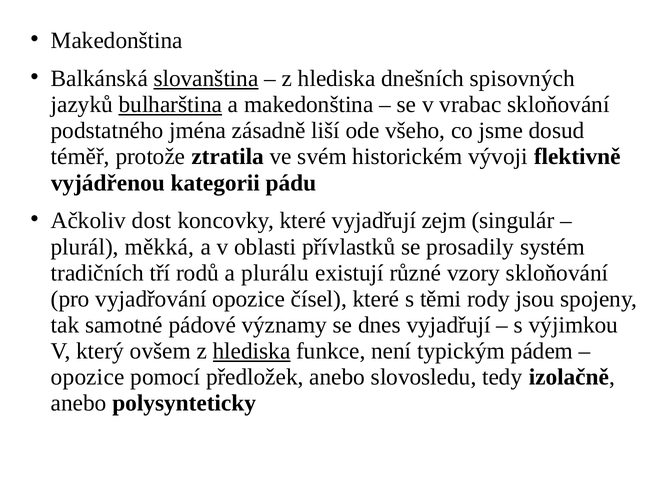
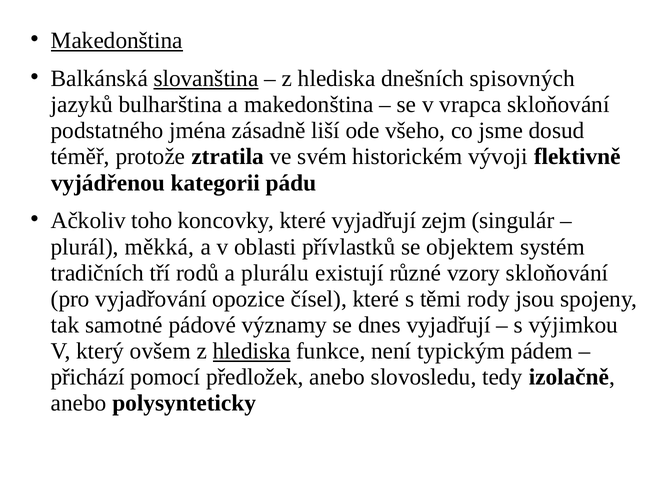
Makedonština underline: none -> present (117, 41)
bulharština underline: present -> none (170, 105)
vrabac: vrabac -> vrapca (471, 105)
dost: dost -> toho (152, 221)
prosadily: prosadily -> objektem (470, 247)
opozice: opozice -> přichází (88, 377)
